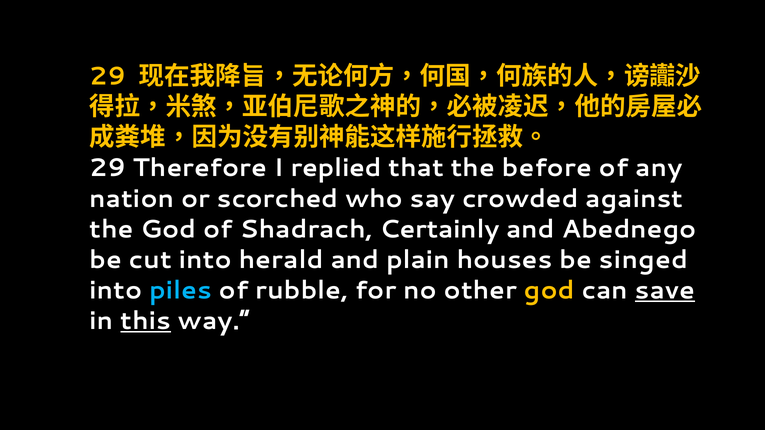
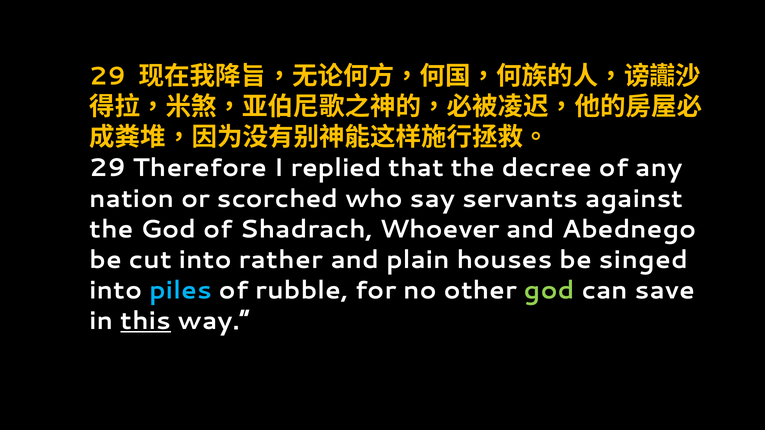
before: before -> decree (547, 168)
crowded: crowded -> servants (520, 199)
Certainly: Certainly -> Whoever (440, 229)
herald: herald -> rather (281, 260)
god colour: yellow -> light green (549, 291)
save underline: present -> none (665, 291)
